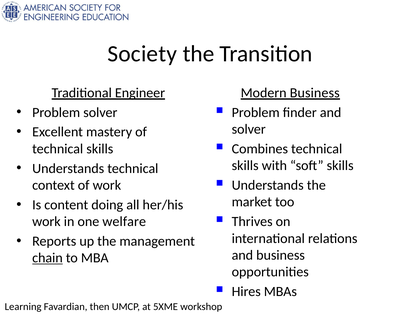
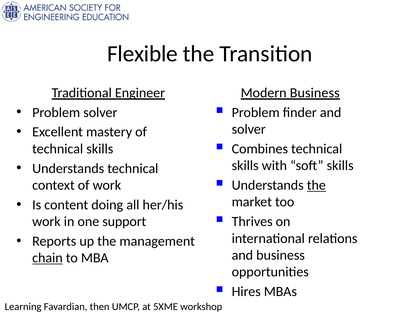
Society: Society -> Flexible (142, 54)
the underline: none -> present (316, 185)
welfare: welfare -> support (124, 222)
